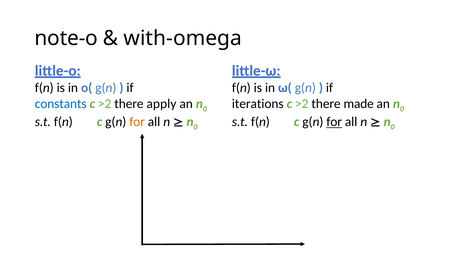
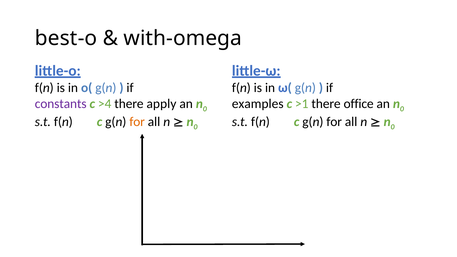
note-o: note-o -> best-o (66, 38)
constants colour: blue -> purple (61, 104)
>2: >2 -> >4 (105, 104)
iterations: iterations -> examples (258, 104)
>2: >2 -> >1 (302, 104)
made: made -> office (359, 104)
for underline: present -> none (334, 122)
